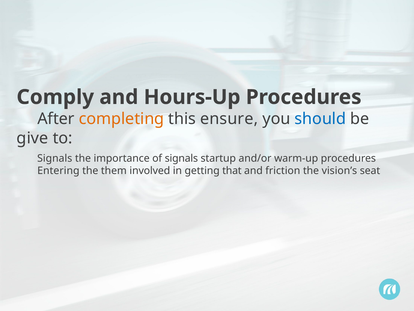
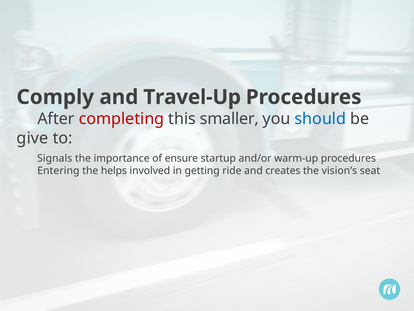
Hours-Up: Hours-Up -> Travel-Up (192, 97)
completing colour: orange -> red (121, 119)
ensure: ensure -> smaller (229, 119)
of signals: signals -> ensure (181, 158)
them: them -> helps (114, 171)
that: that -> ride (232, 171)
friction: friction -> creates (283, 171)
